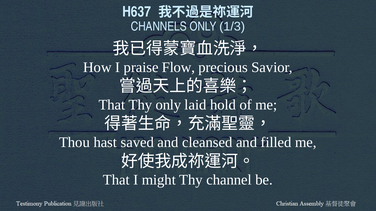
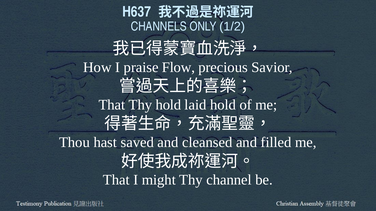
1/3: 1/3 -> 1/2 (232, 26)
Thy only: only -> hold (168, 105)
